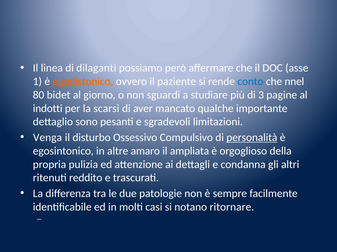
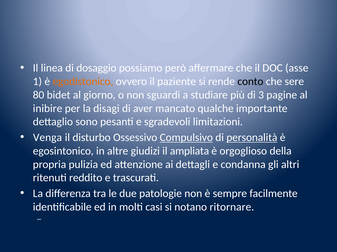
dilaganti: dilaganti -> dosaggio (96, 68)
conto colour: blue -> black (250, 82)
nnel: nnel -> sere (294, 82)
indotti: indotti -> inibire (48, 109)
scarsi: scarsi -> disagi (106, 109)
Compulsivo underline: none -> present (186, 138)
amaro: amaro -> giudizi (145, 151)
